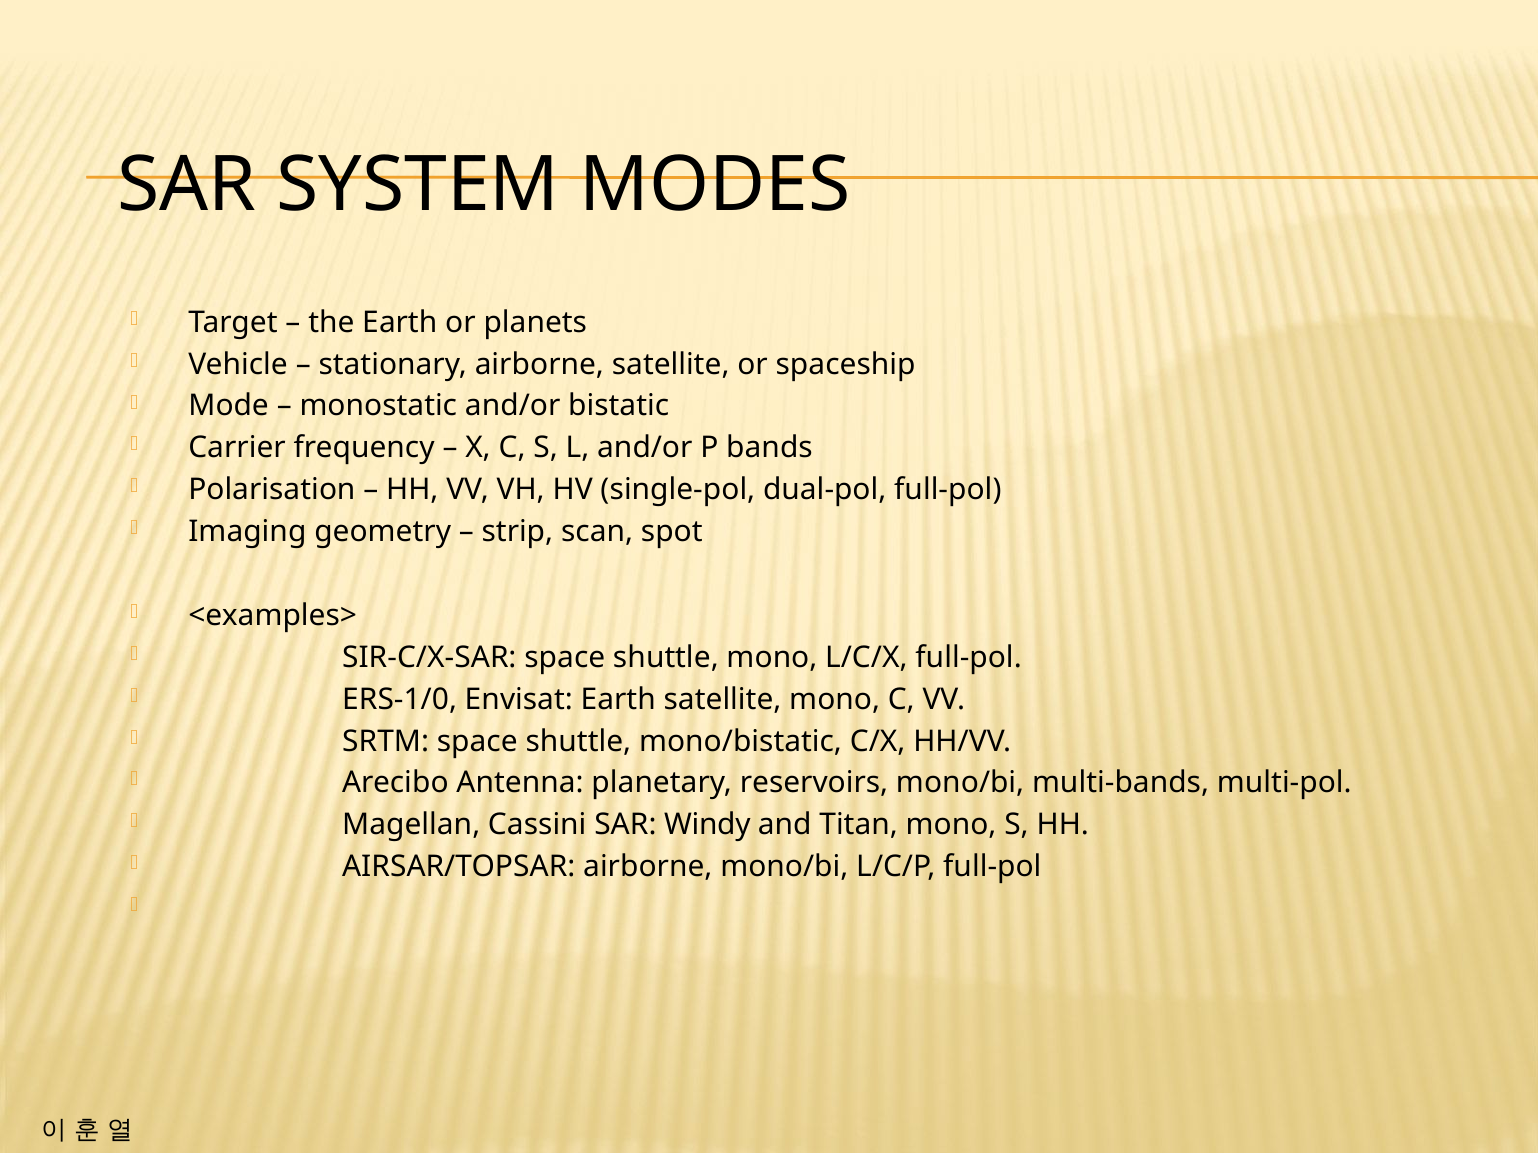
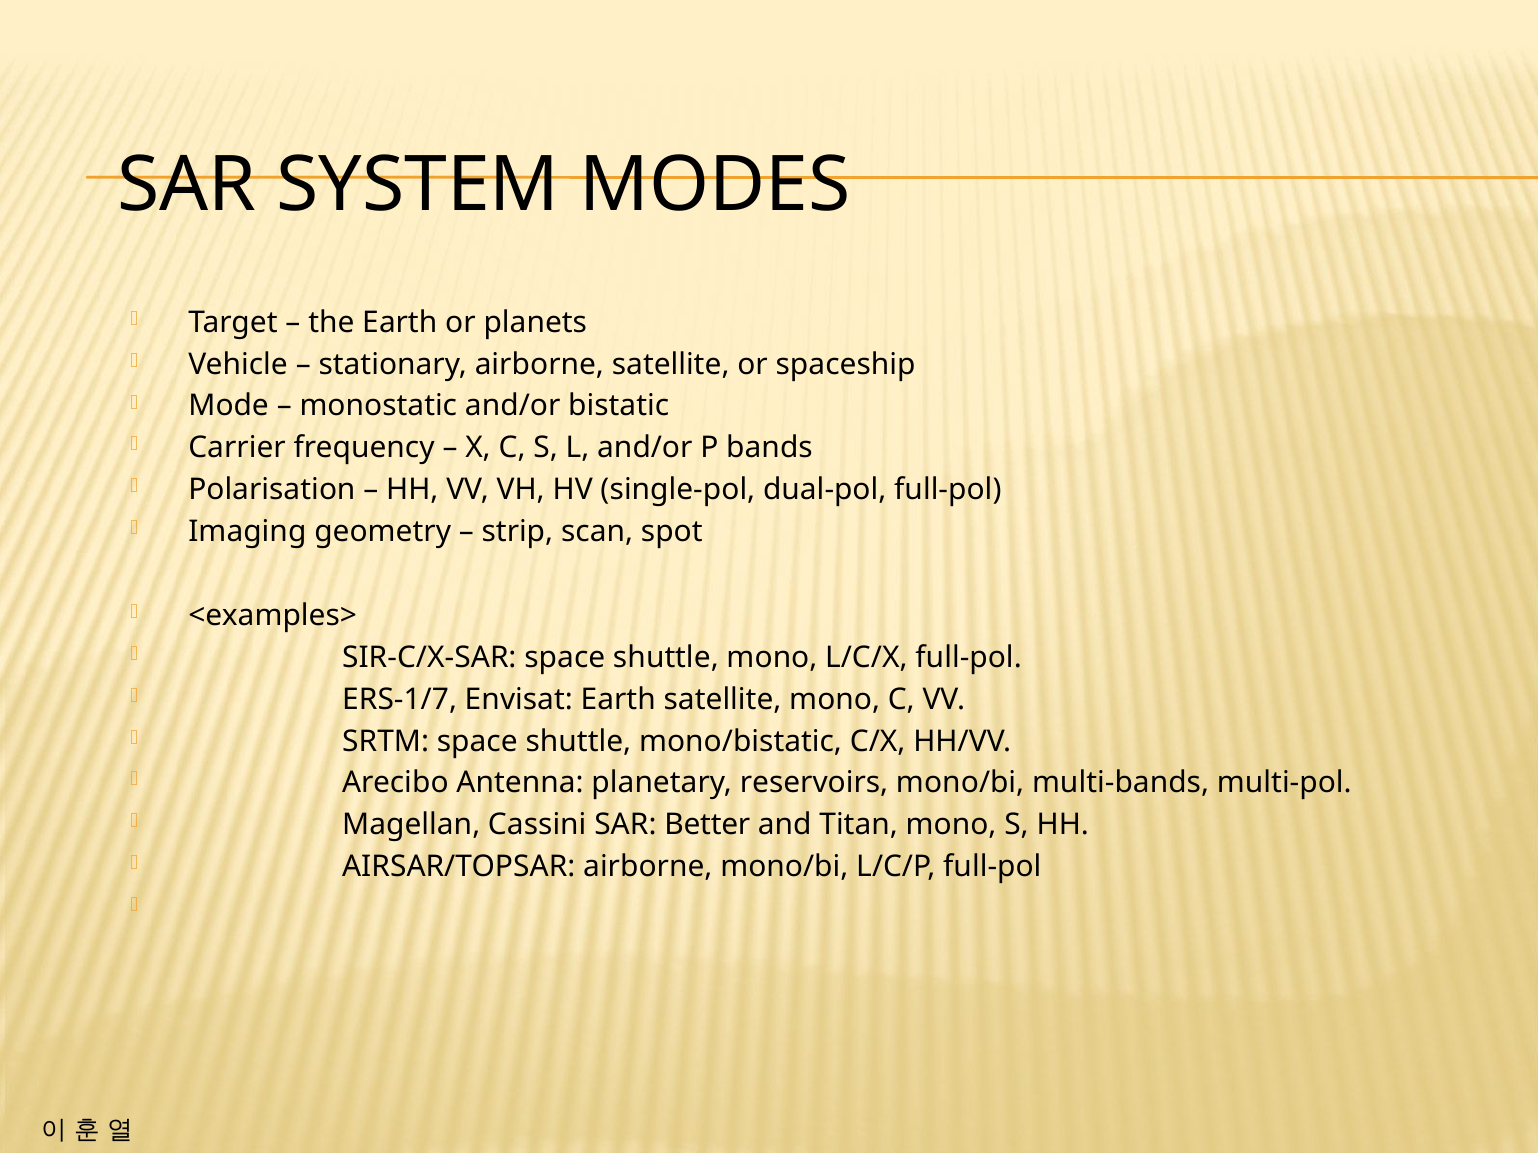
ERS-1/0: ERS-1/0 -> ERS-1/7 (400, 700)
Windy: Windy -> Better (707, 825)
